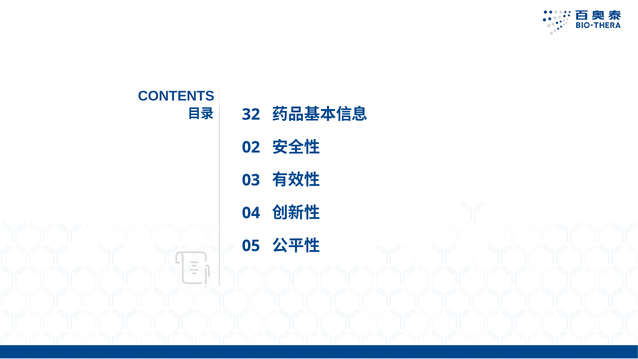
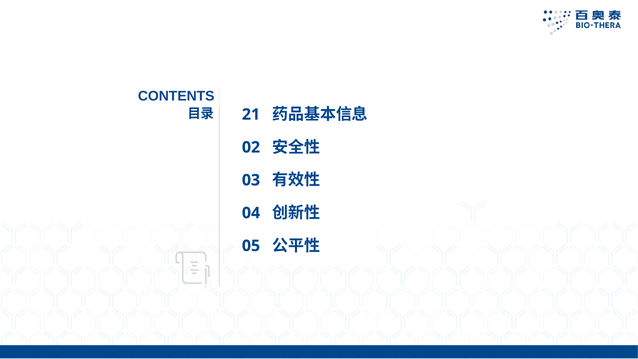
32: 32 -> 21 (251, 114)
